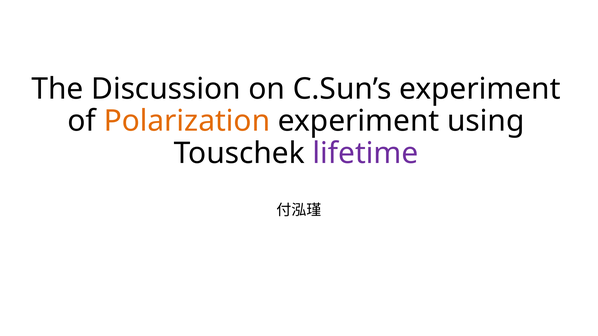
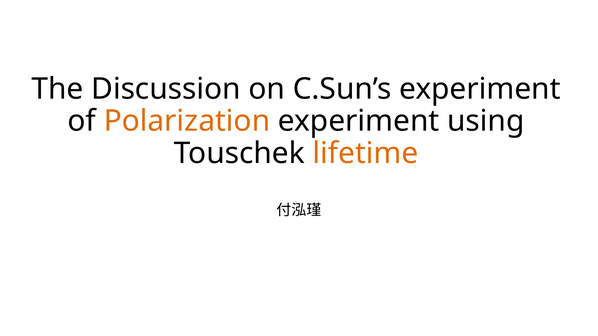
lifetime colour: purple -> orange (365, 154)
